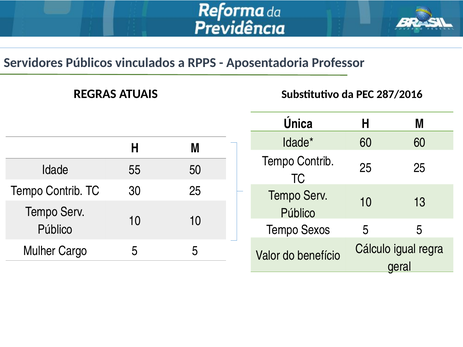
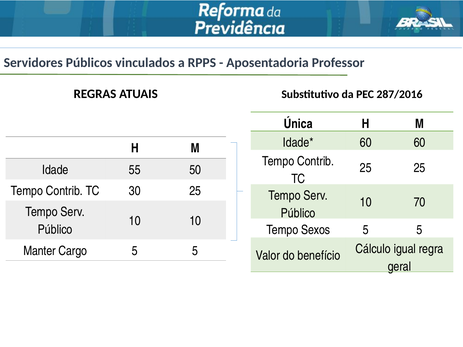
13: 13 -> 70 (420, 203)
Mulher: Mulher -> Manter (40, 251)
